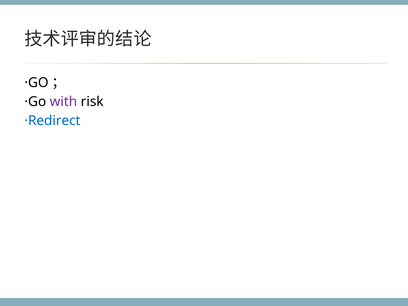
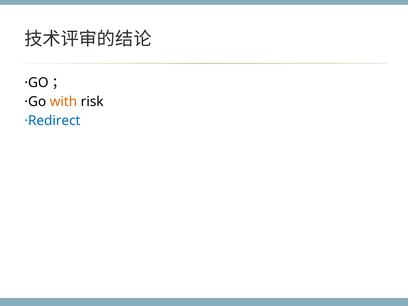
with colour: purple -> orange (63, 102)
